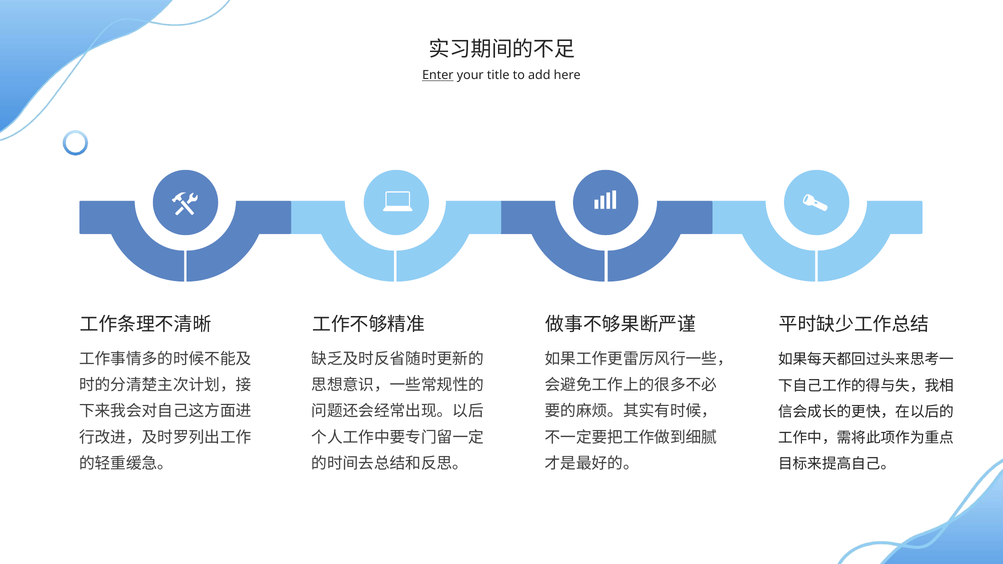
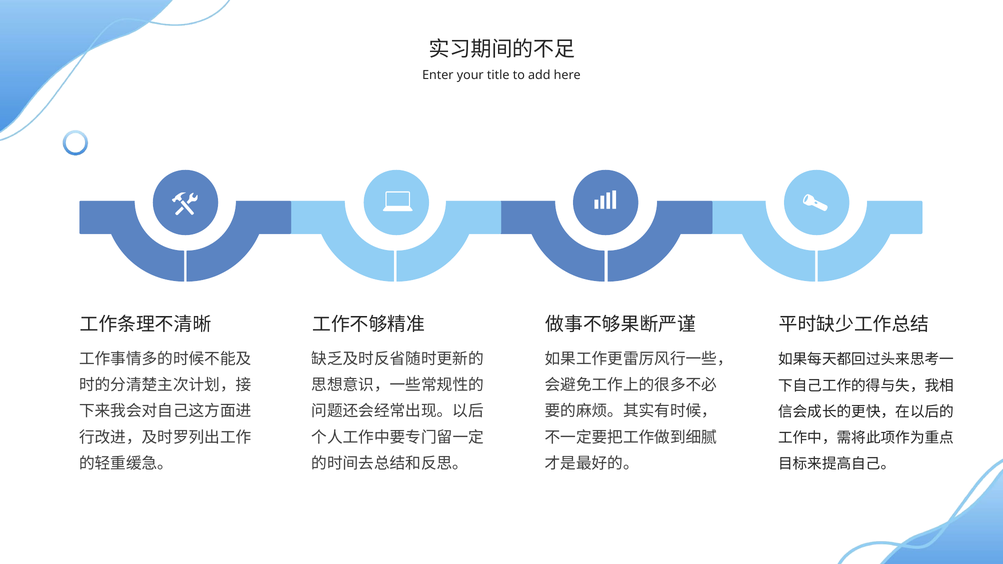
Enter underline: present -> none (438, 75)
